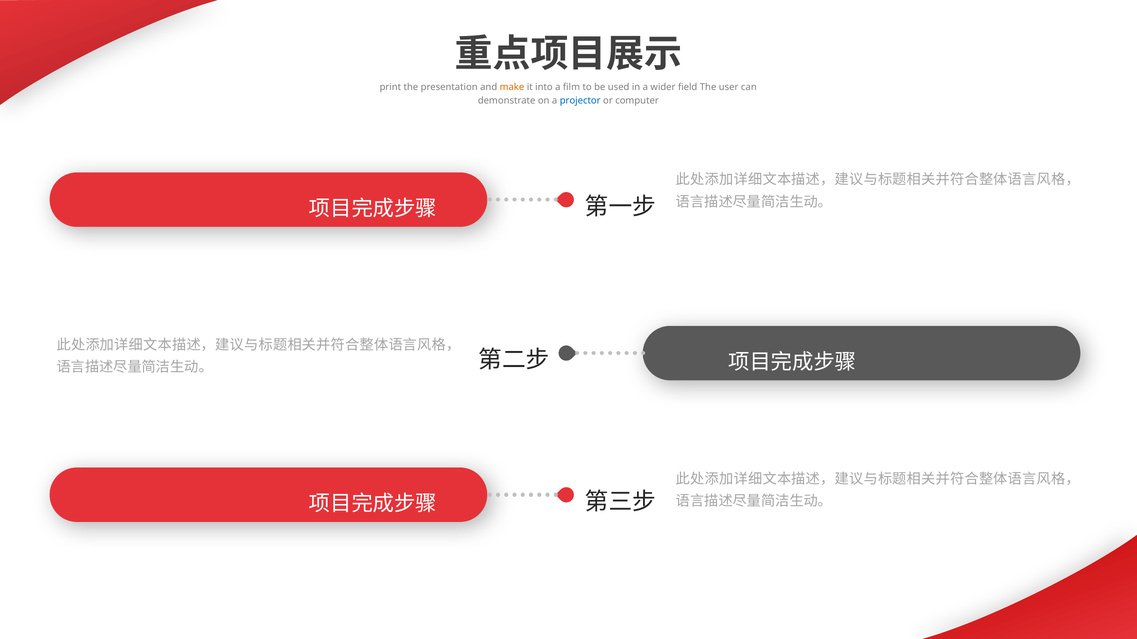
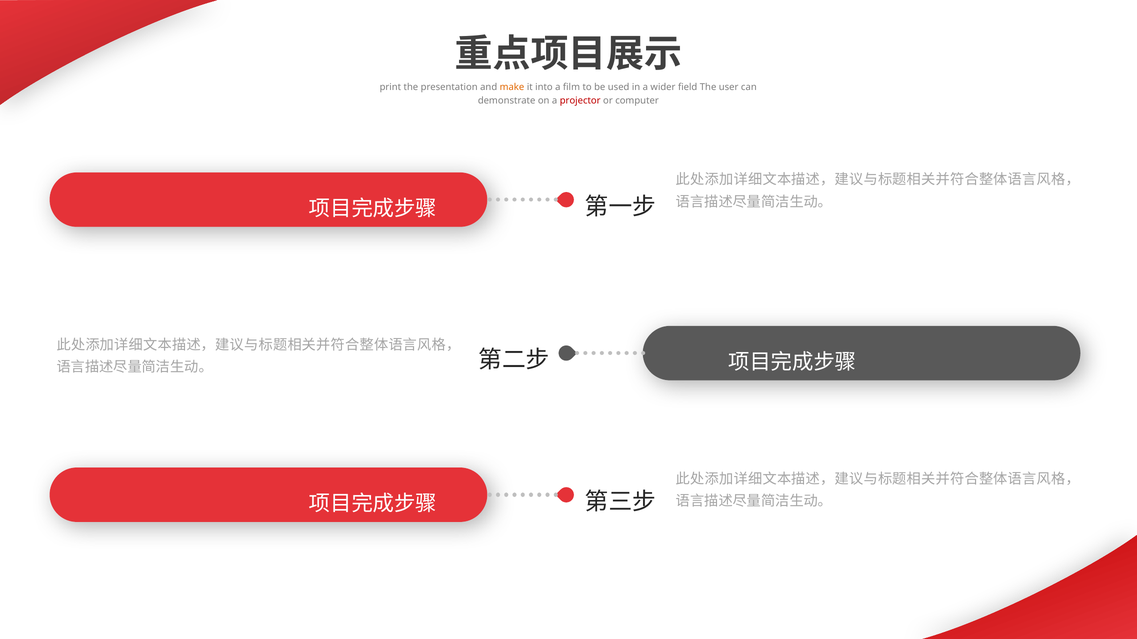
projector colour: blue -> red (580, 101)
